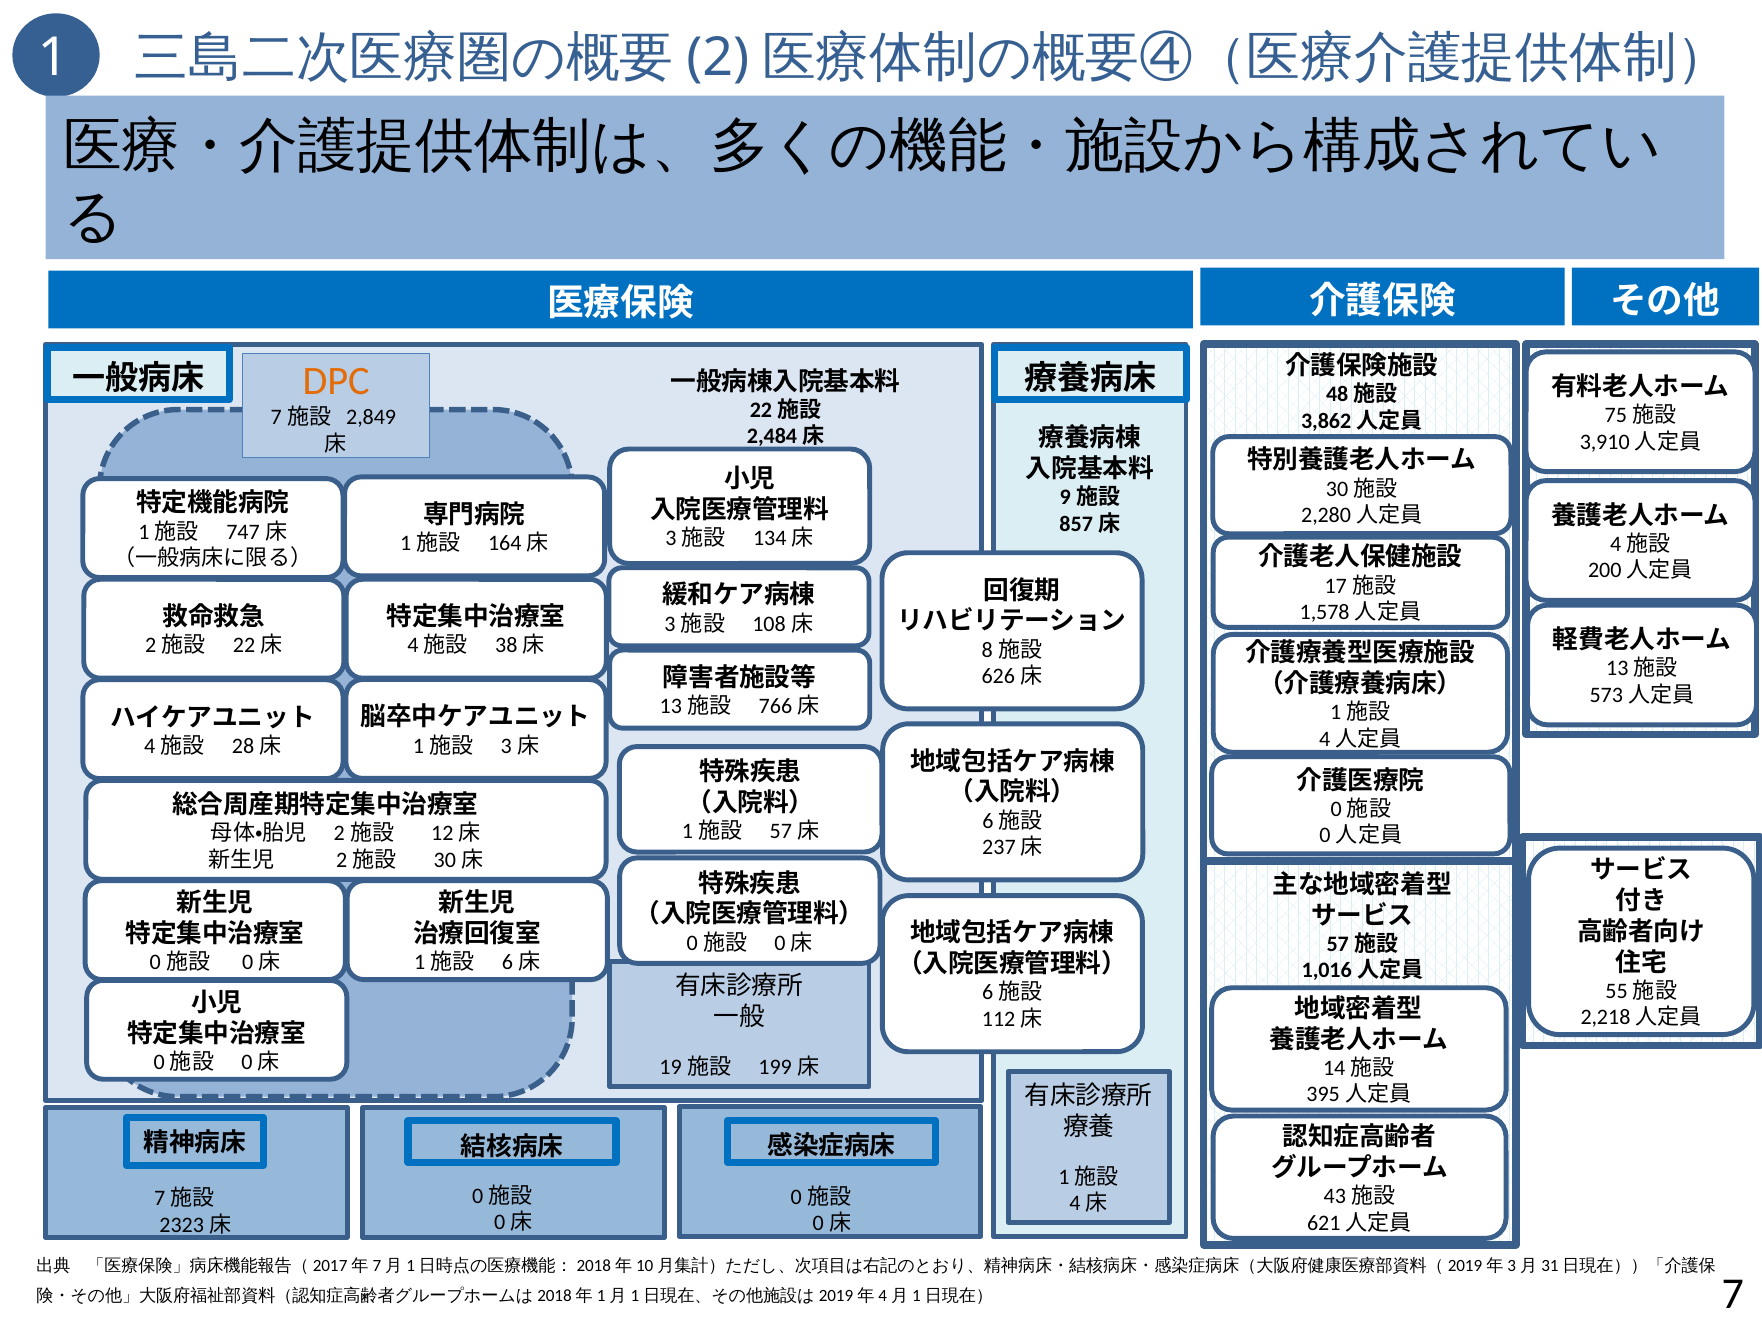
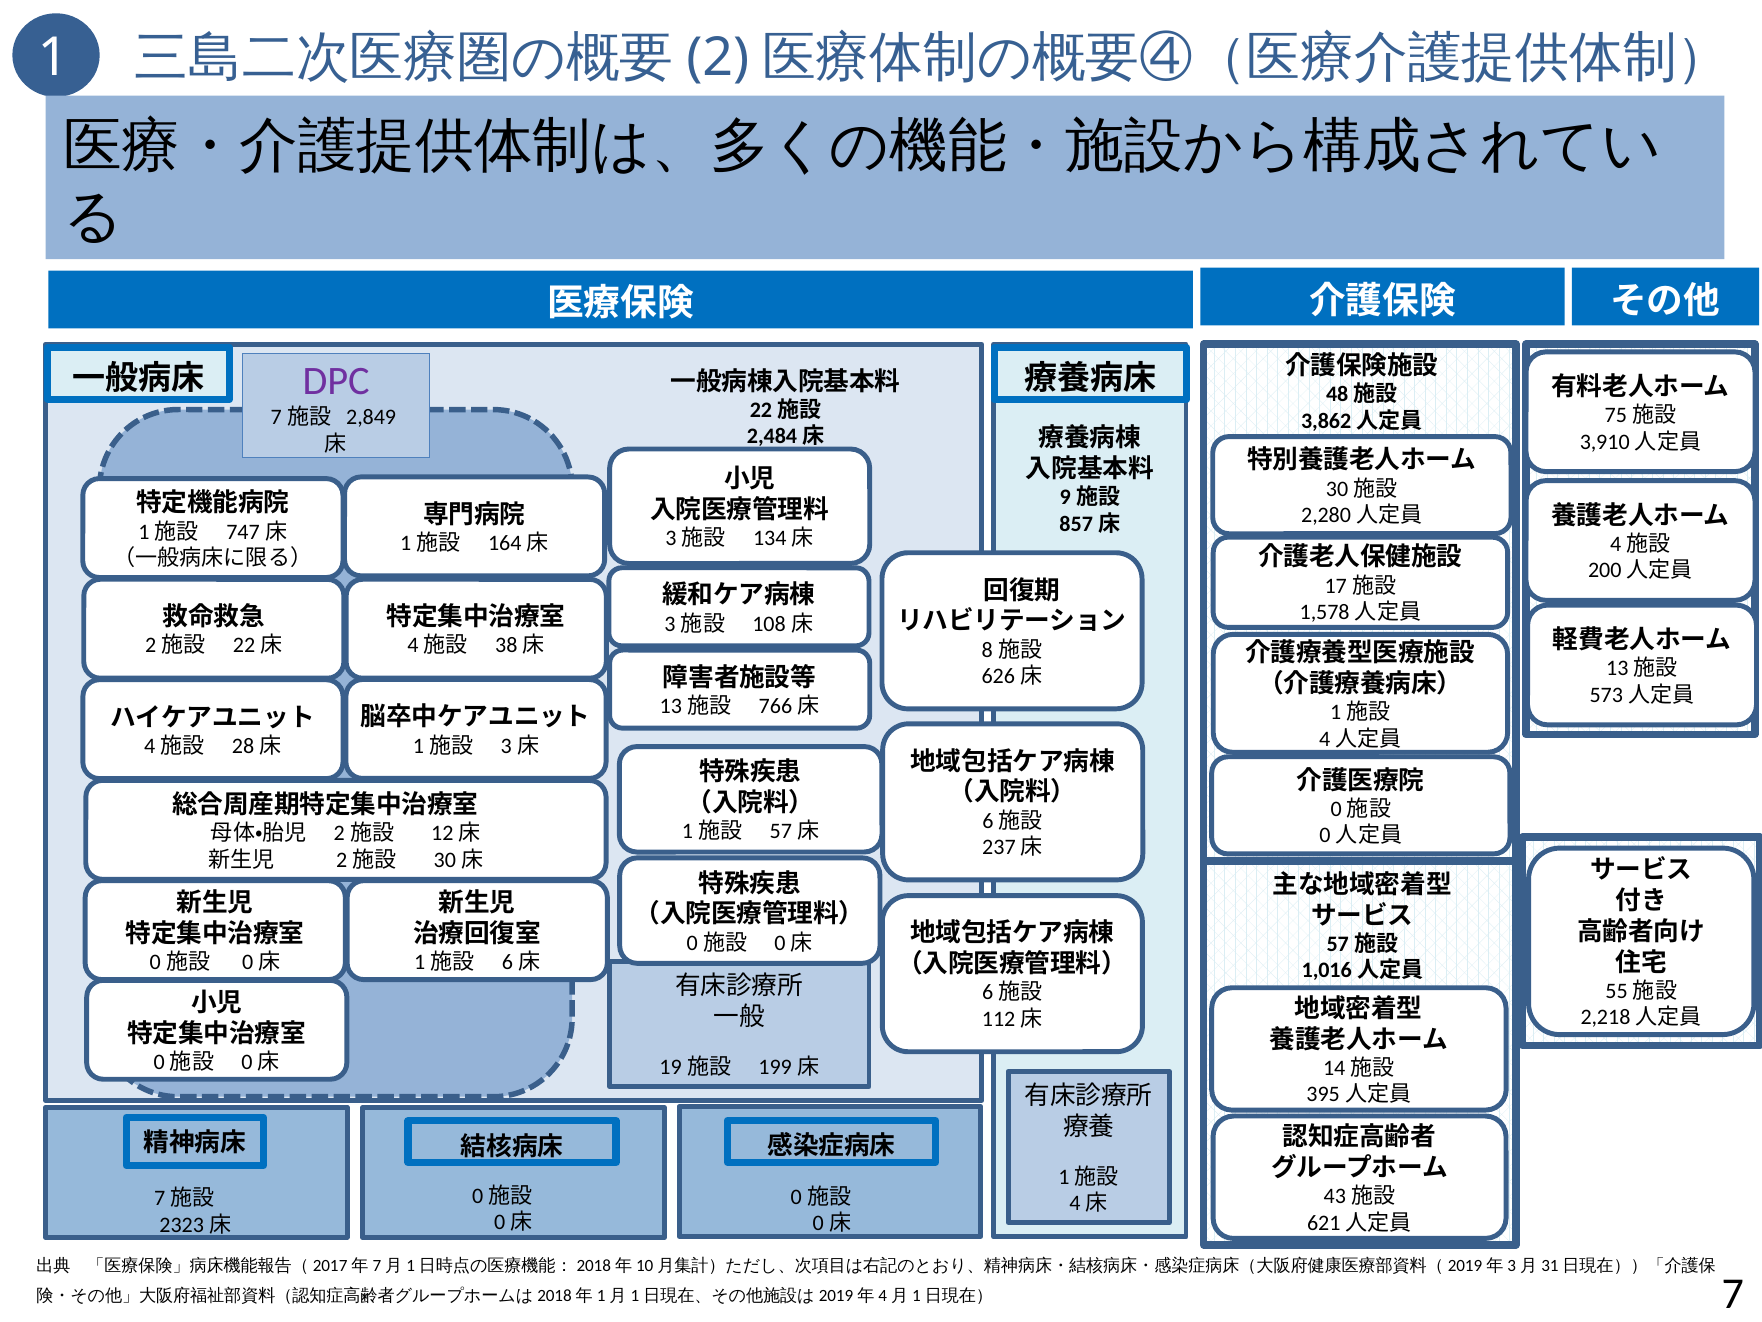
DPC colour: orange -> purple (336, 381)
